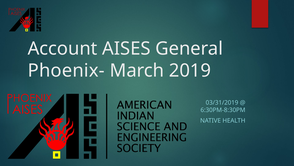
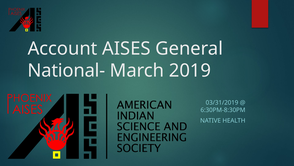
Phoenix-: Phoenix- -> National- (66, 70)
